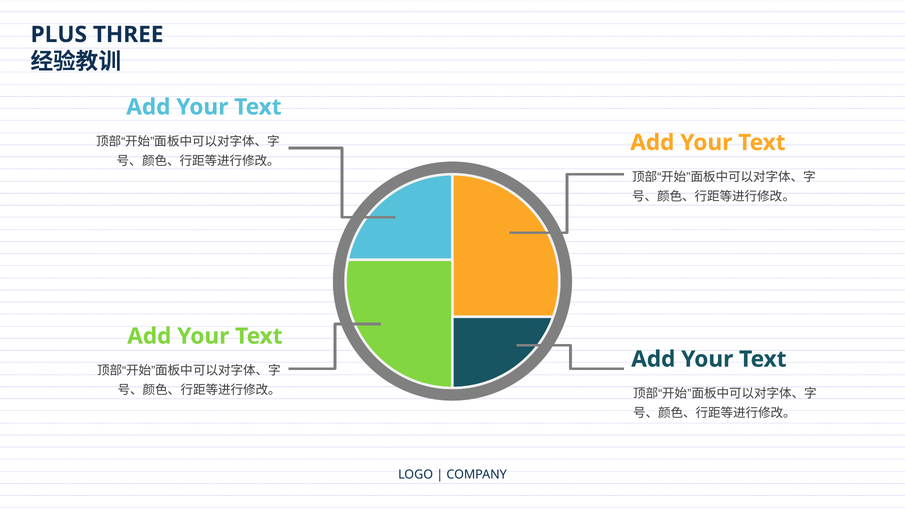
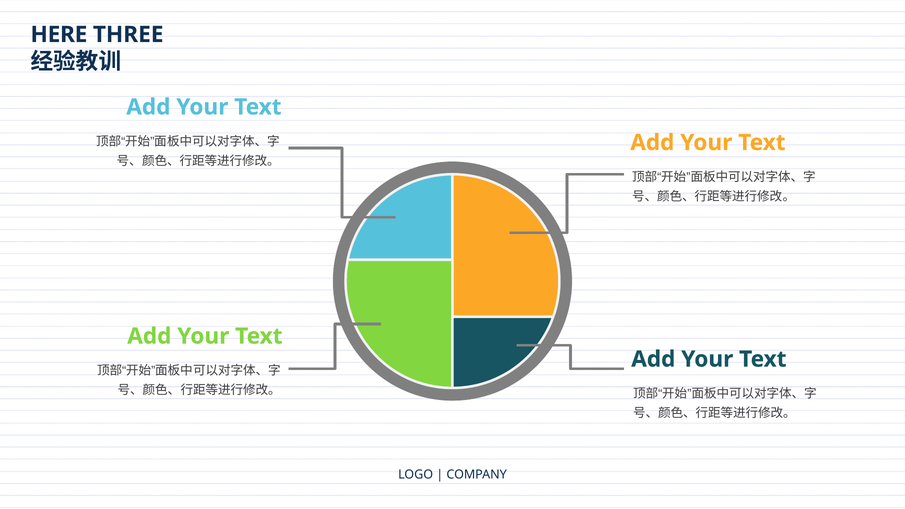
PLUS: PLUS -> HERE (59, 35)
